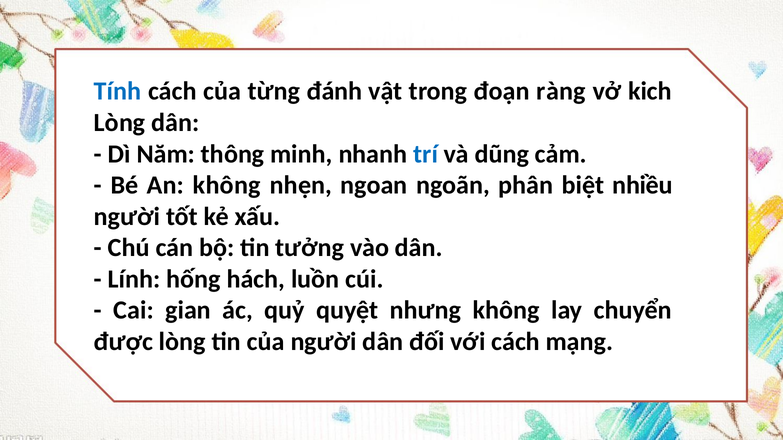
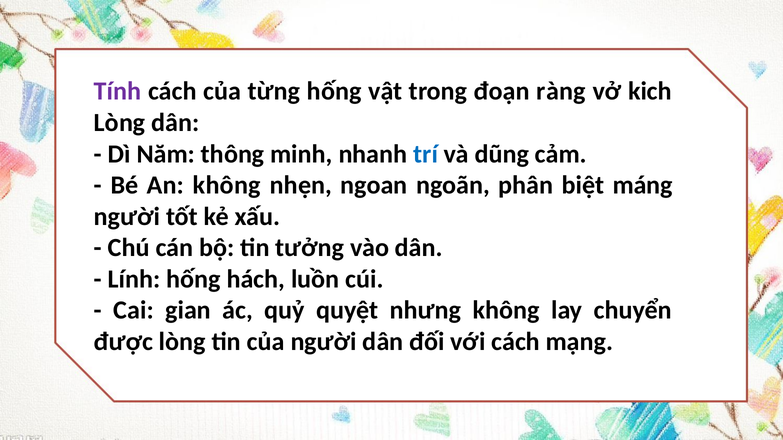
Tính colour: blue -> purple (118, 91)
từng đánh: đánh -> hống (334, 91)
nhiều: nhiều -> máng (643, 185)
